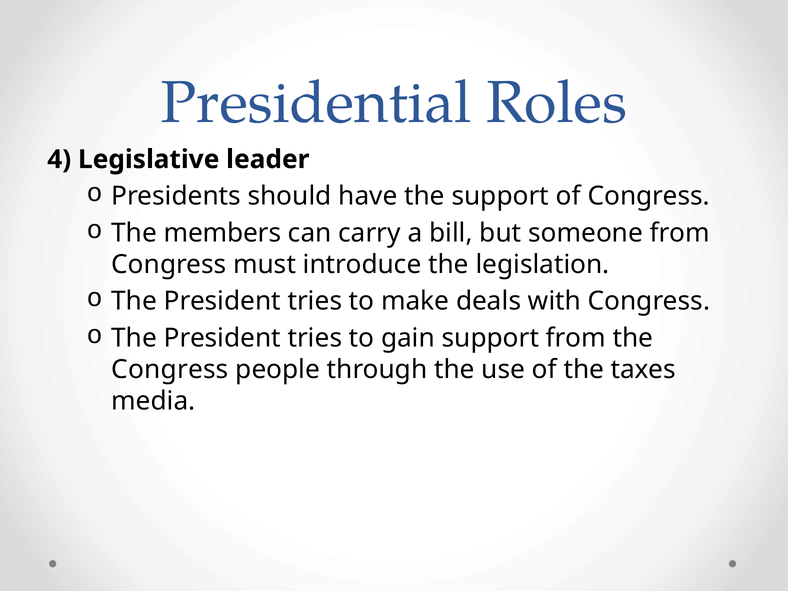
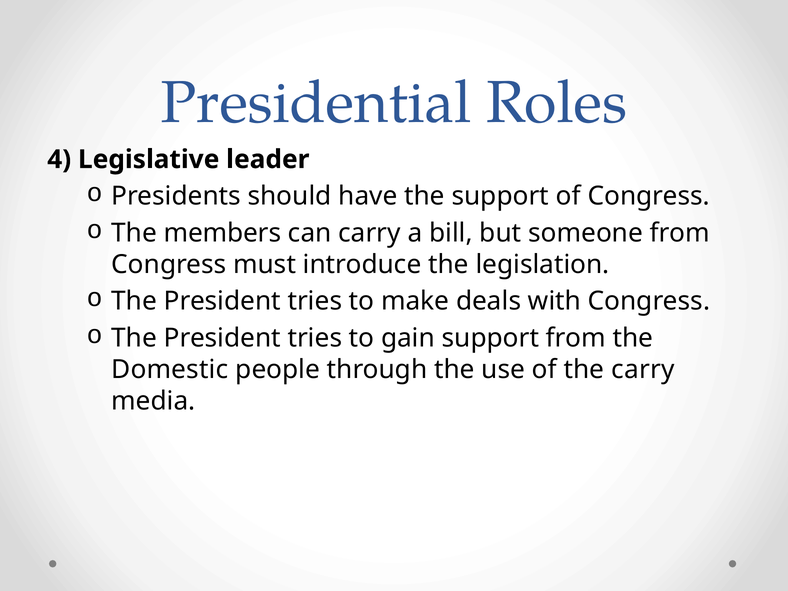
Congress: Congress -> Domestic (170, 370)
the taxes: taxes -> carry (643, 370)
